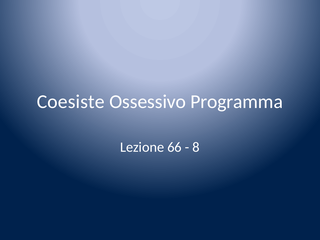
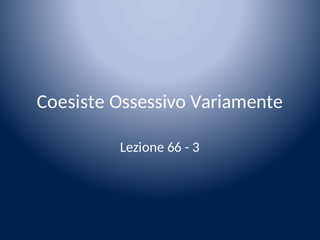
Programma: Programma -> Variamente (237, 102)
8: 8 -> 3 (196, 147)
